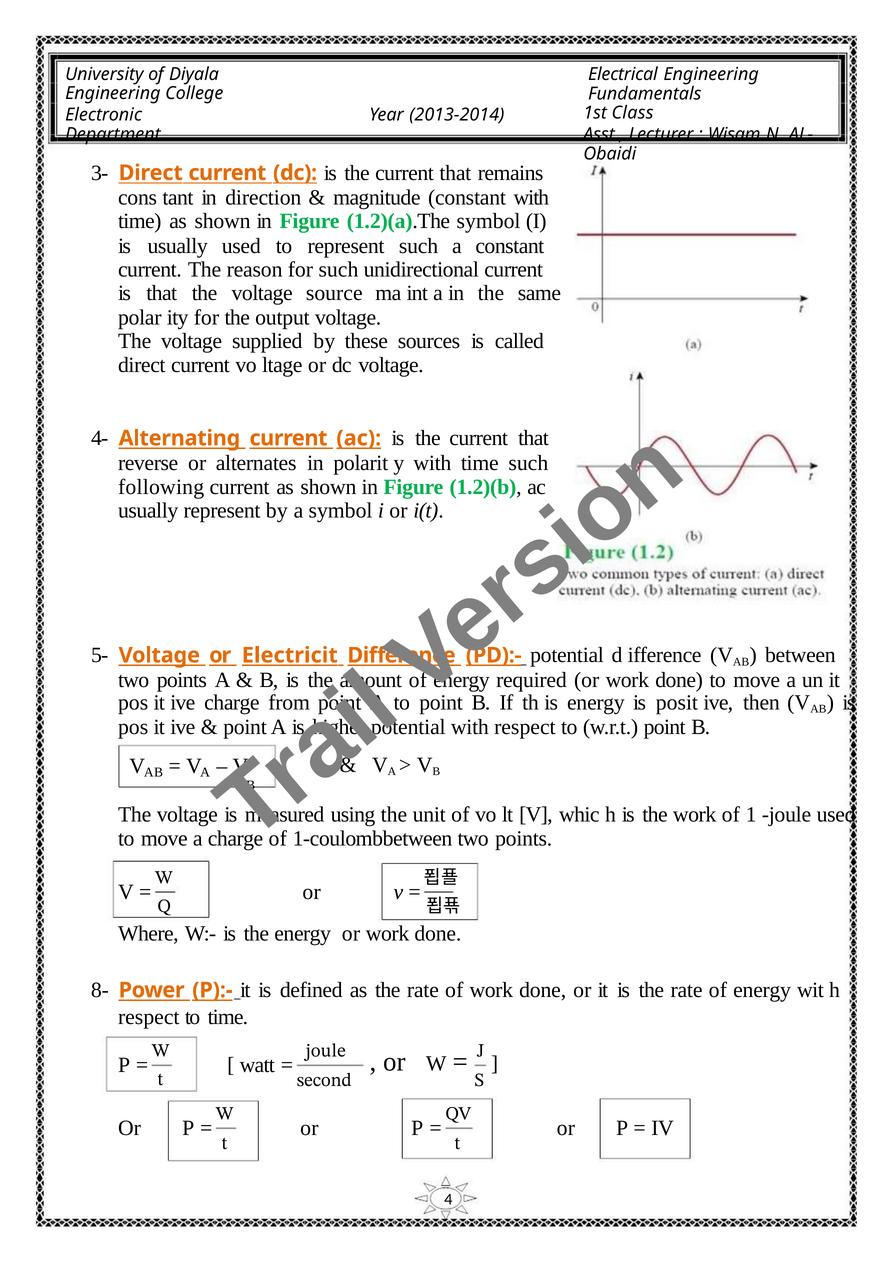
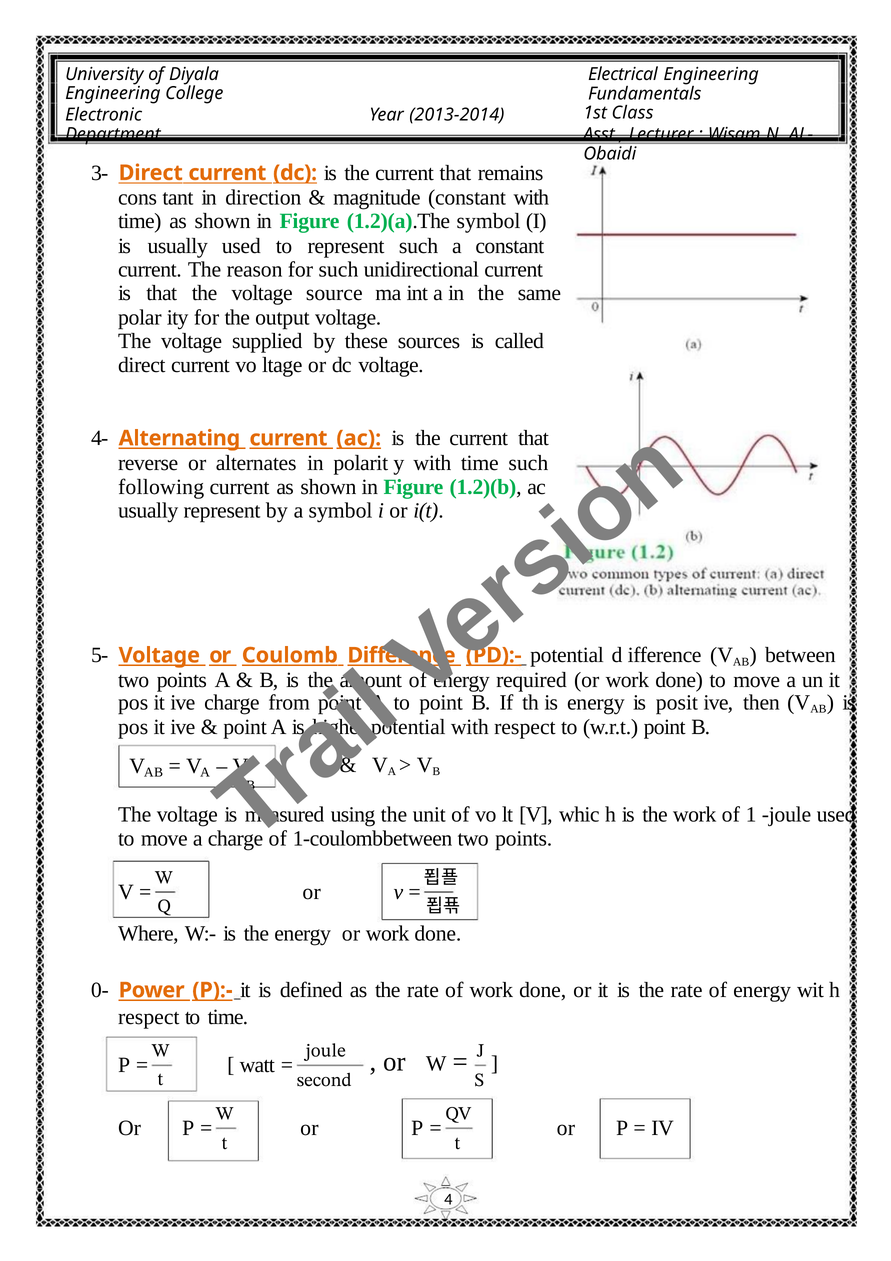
Electricit: Electricit -> Coulomb (290, 655)
8-: 8- -> 0- (100, 990)
